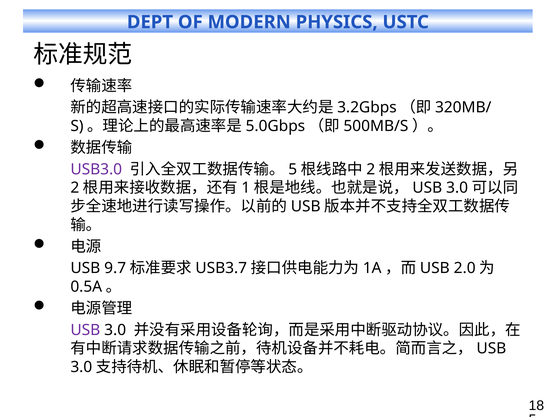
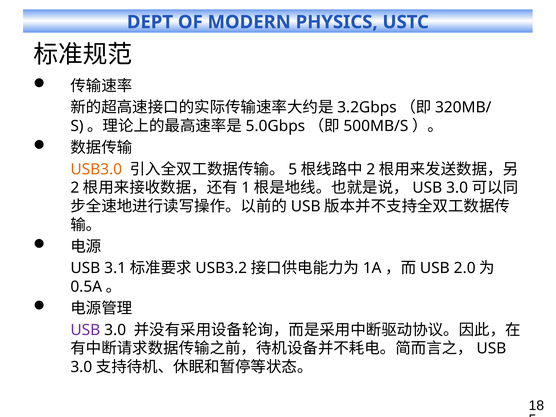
USB3.0 colour: purple -> orange (96, 169)
9.7: 9.7 -> 3.1 (115, 268)
USB3.7: USB3.7 -> USB3.2 (221, 268)
